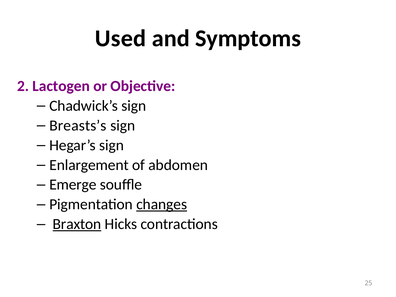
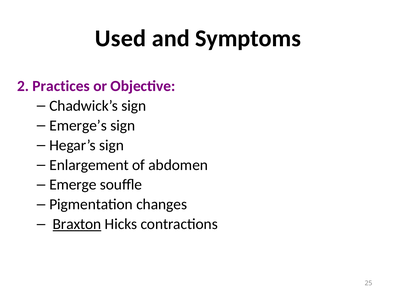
Lactogen: Lactogen -> Practices (61, 86)
Breasts’s: Breasts’s -> Emerge’s (78, 125)
changes underline: present -> none (162, 204)
